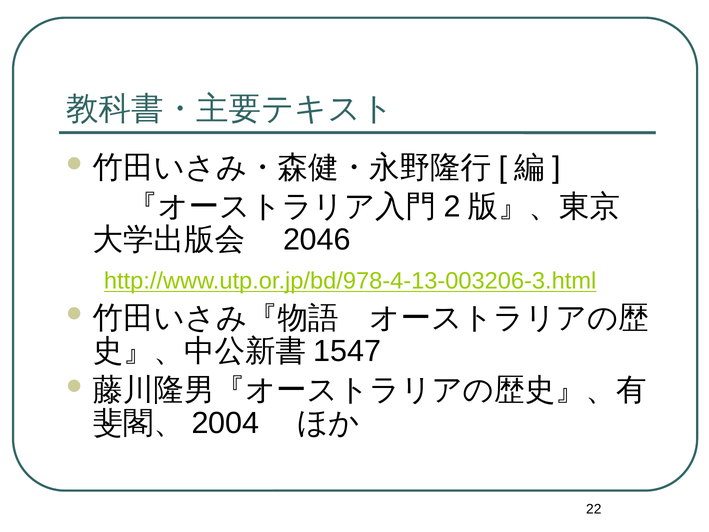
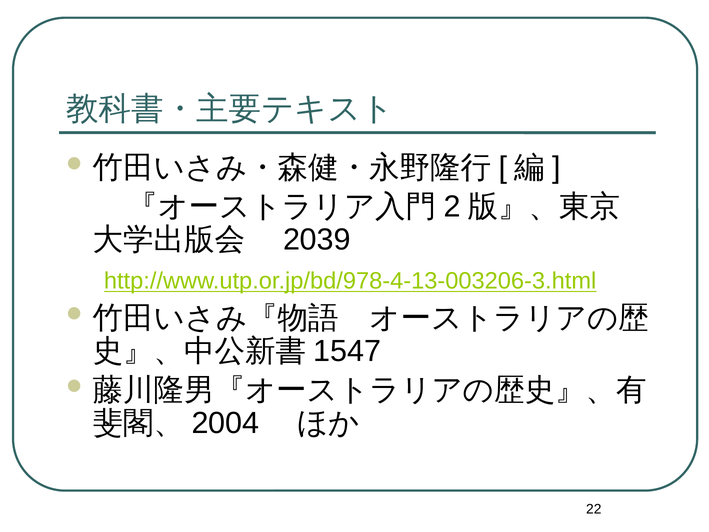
2046: 2046 -> 2039 (317, 240)
